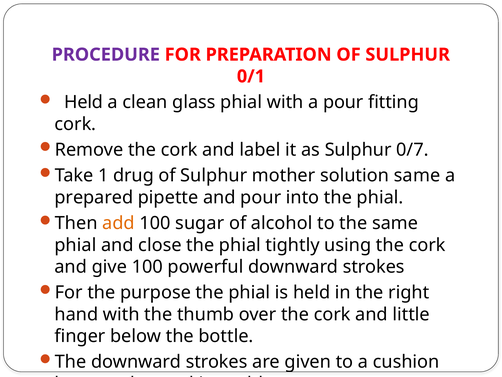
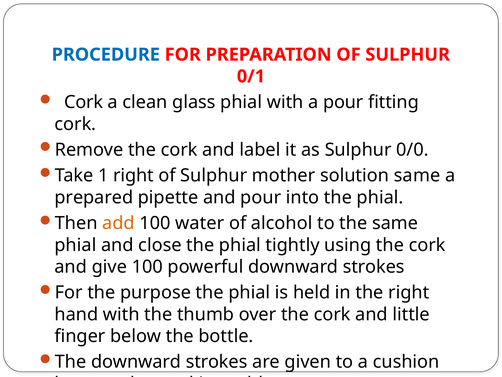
PROCEDURE colour: purple -> blue (106, 55)
Held: Held -> Cork (84, 102)
0/7: 0/7 -> 0/0 (412, 150)
1 drug: drug -> right (134, 175)
sugar: sugar -> water (200, 223)
